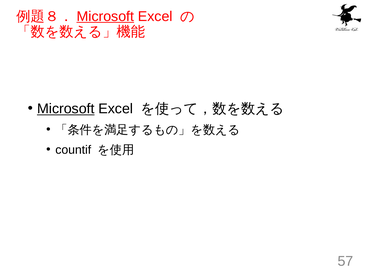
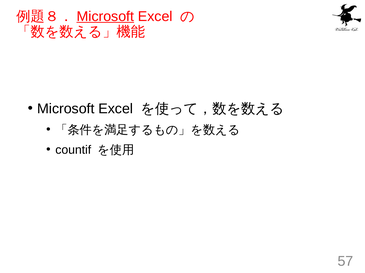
Microsoft underline: present -> none (66, 109)
